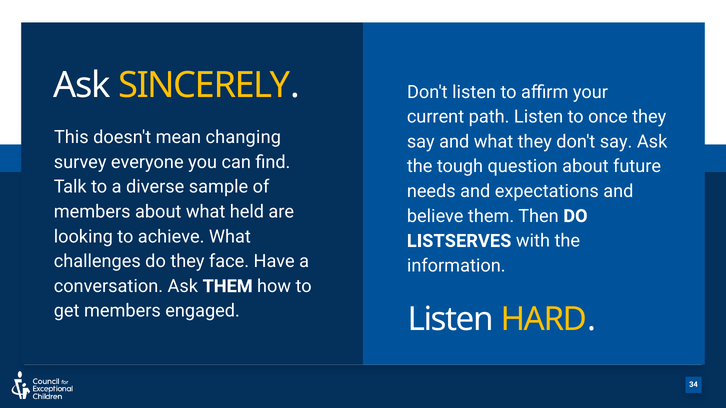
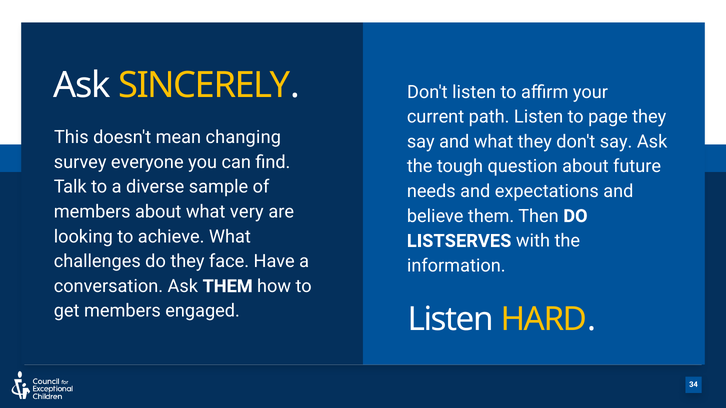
once: once -> page (608, 117)
held: held -> very (247, 212)
